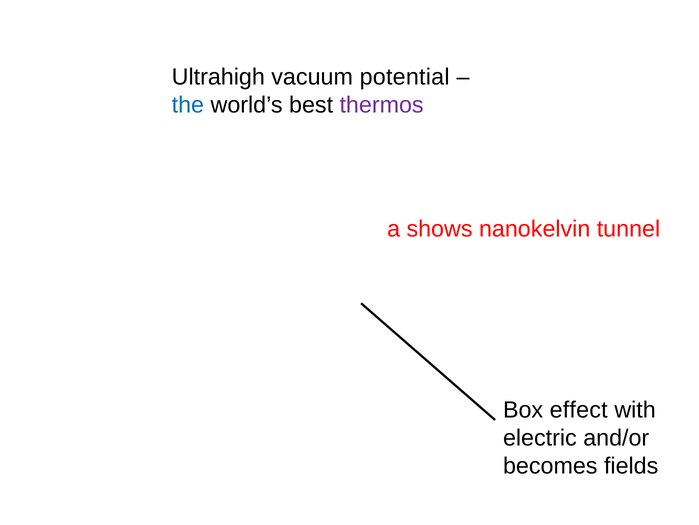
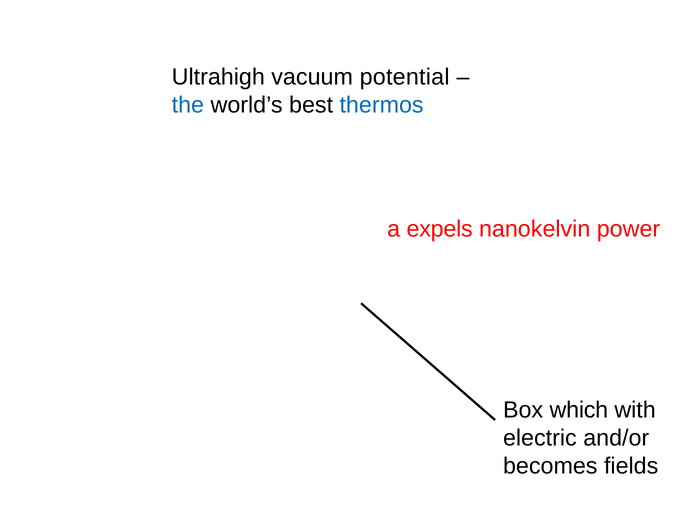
thermos colour: purple -> blue (382, 105)
shows: shows -> expels (440, 229)
tunnel: tunnel -> power (629, 229)
effect: effect -> which (579, 409)
